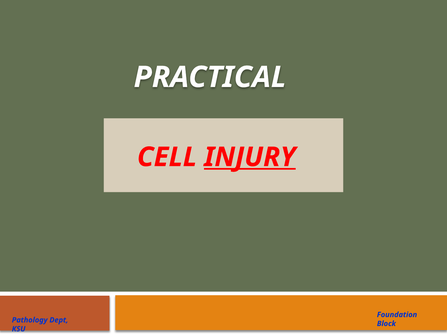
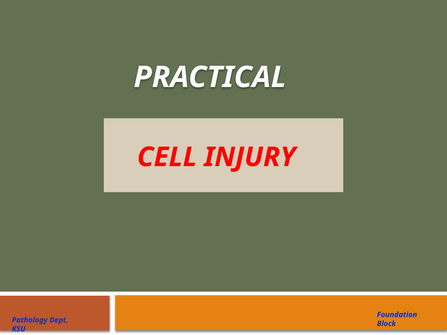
INJURY underline: present -> none (250, 157)
